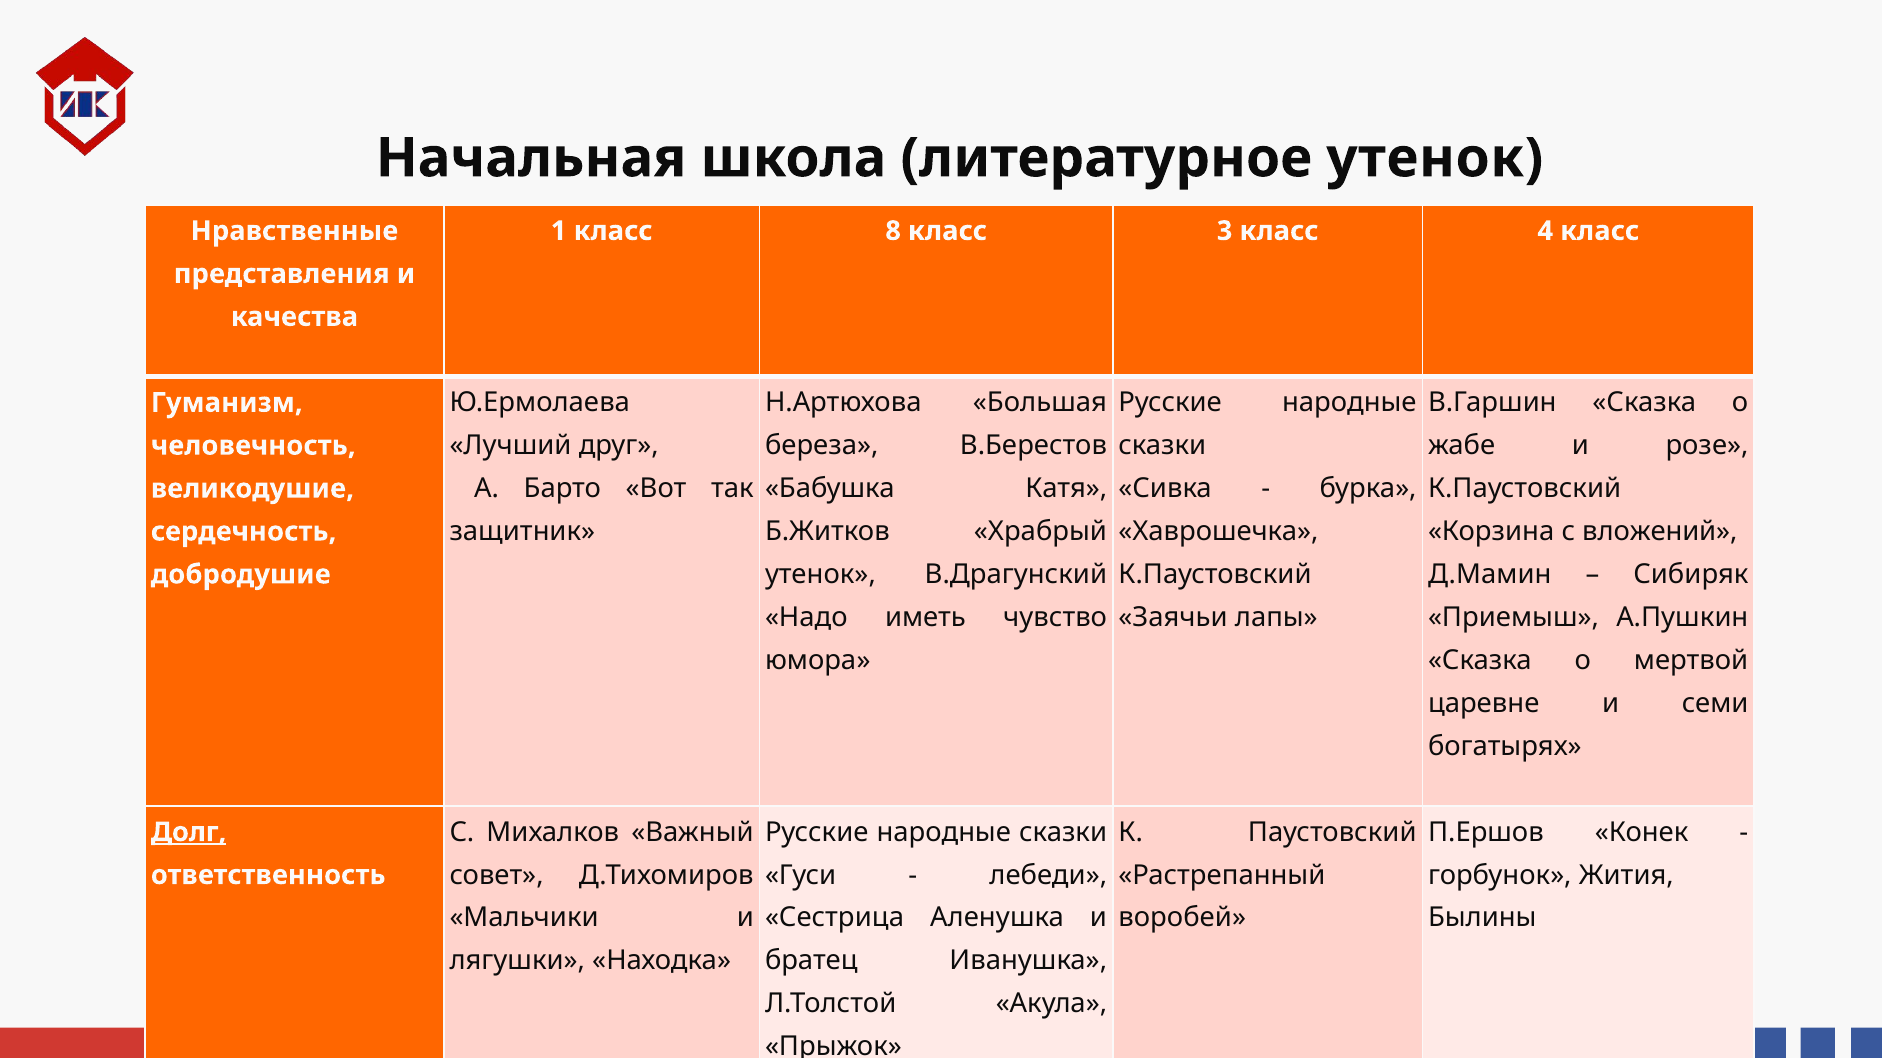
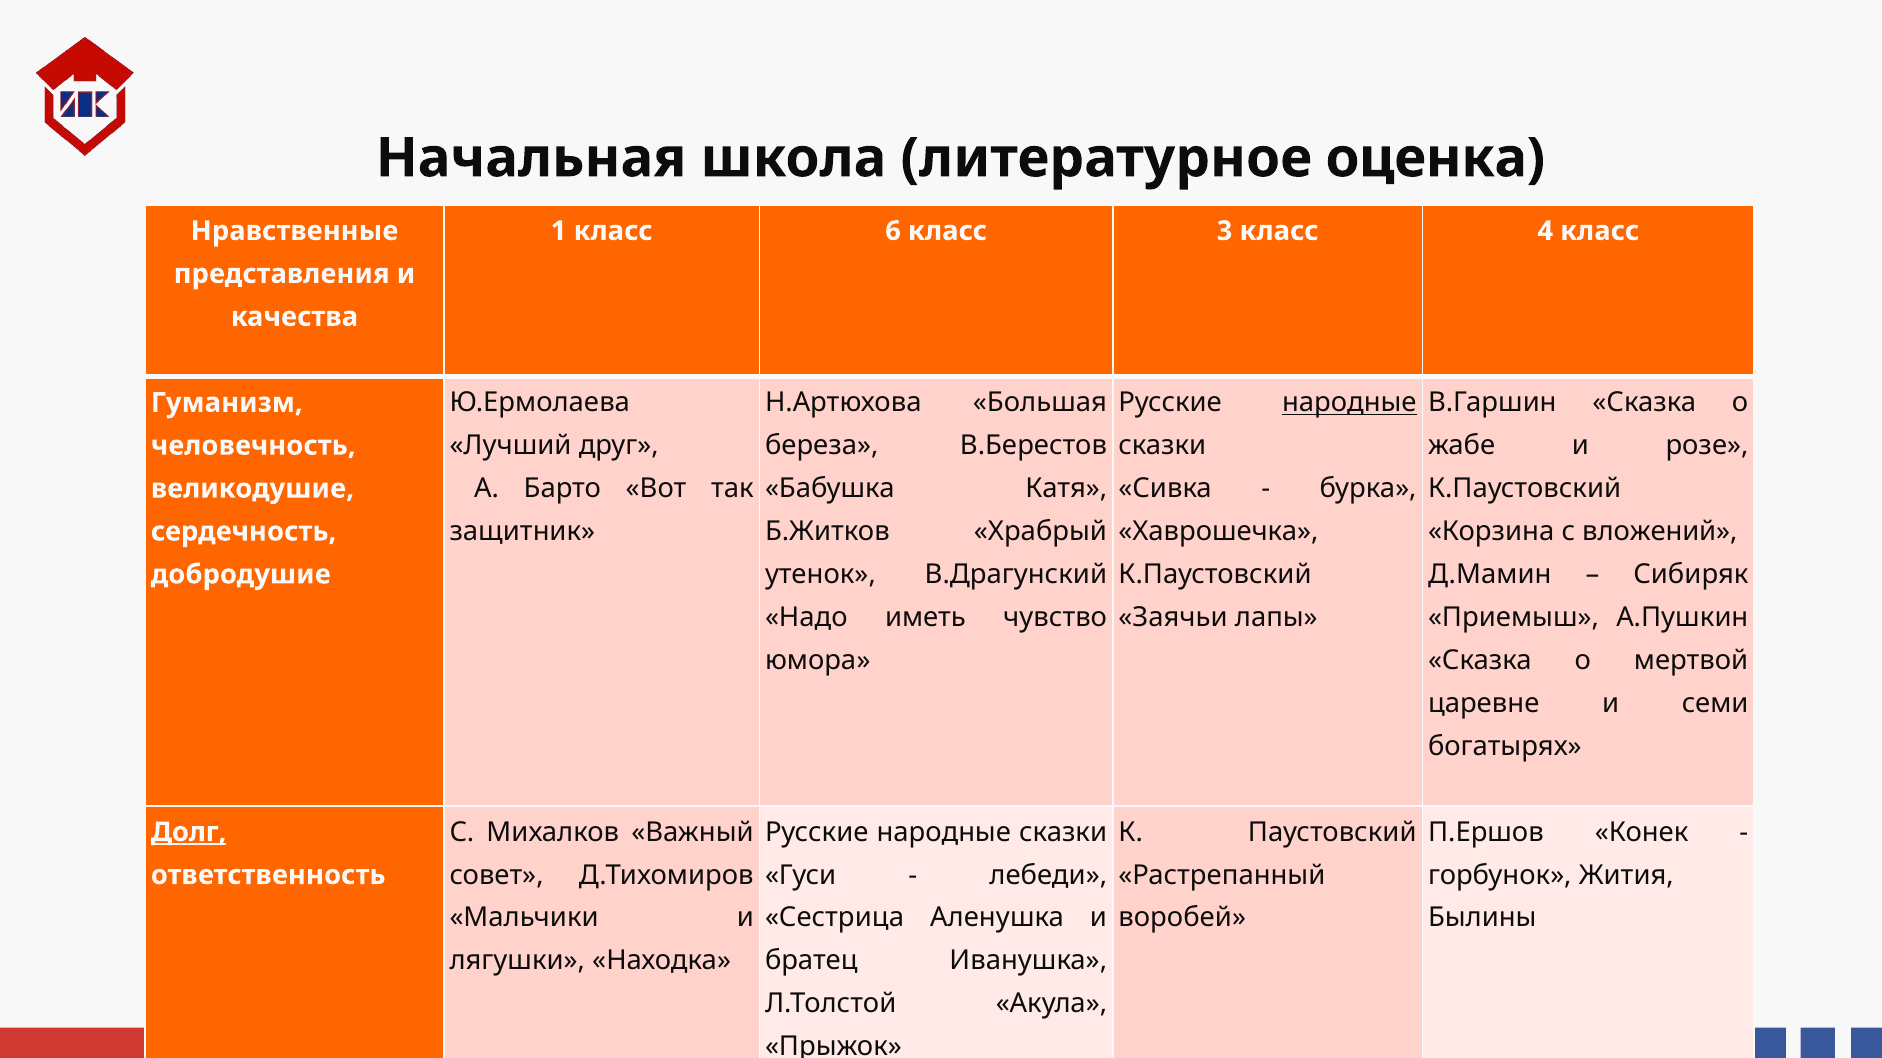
литературное утенок: утенок -> оценка (1435, 158)
8: 8 -> 6 (893, 231)
народные underline: none -> present (1349, 403)
